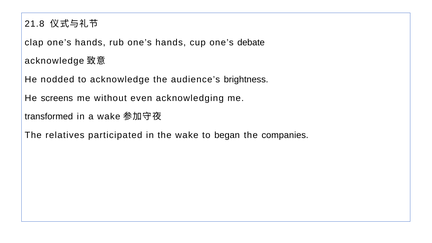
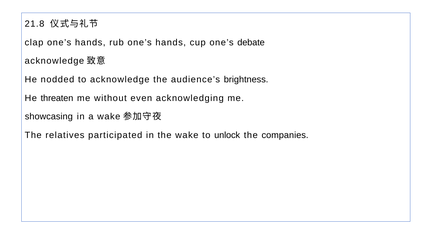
screens: screens -> threaten (57, 98)
transformed: transformed -> showcasing (49, 117)
began: began -> unlock (227, 135)
